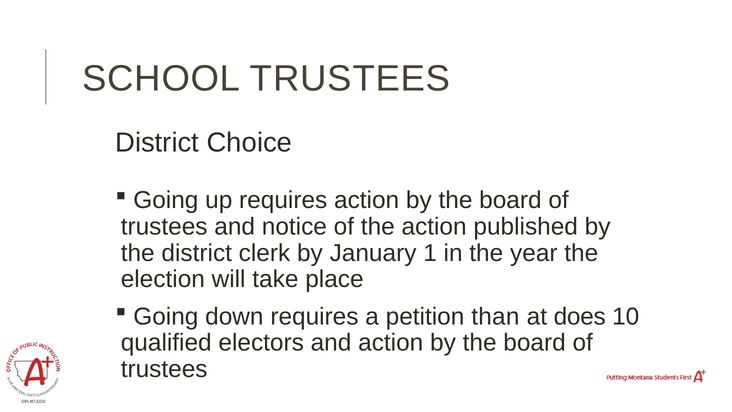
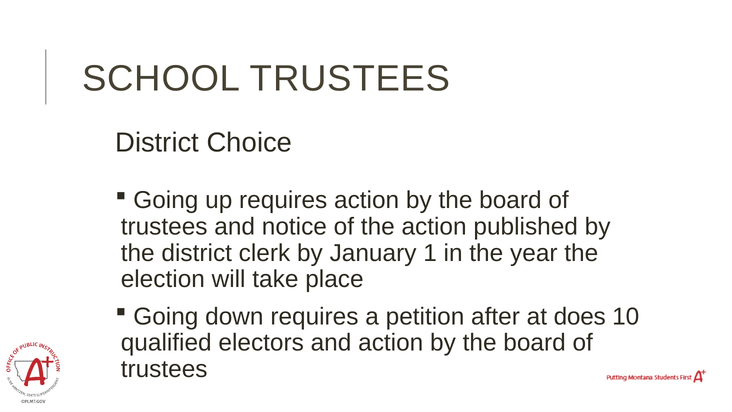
than: than -> after (495, 316)
